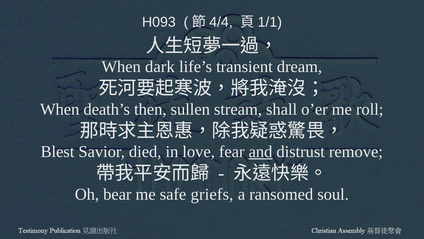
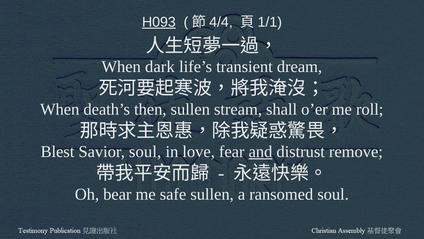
H093 underline: none -> present (159, 22)
Savior died: died -> soul (145, 152)
safe griefs: griefs -> sullen (212, 194)
